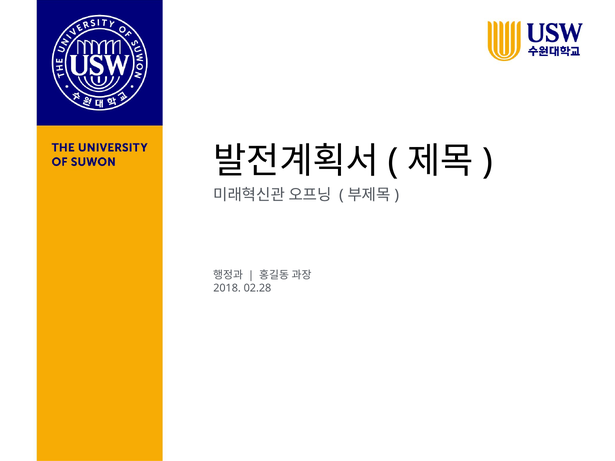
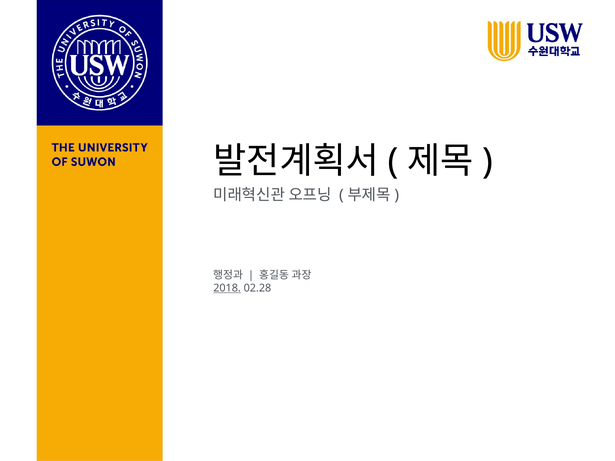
2018 underline: none -> present (227, 288)
